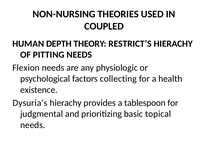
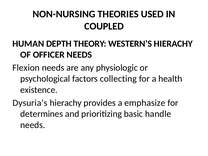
RESTRICT’S: RESTRICT’S -> WESTERN’S (130, 44)
PITTING: PITTING -> OFFICER (49, 55)
tablespoon: tablespoon -> emphasize (145, 103)
judgmental: judgmental -> determines (42, 114)
topical: topical -> handle (158, 114)
